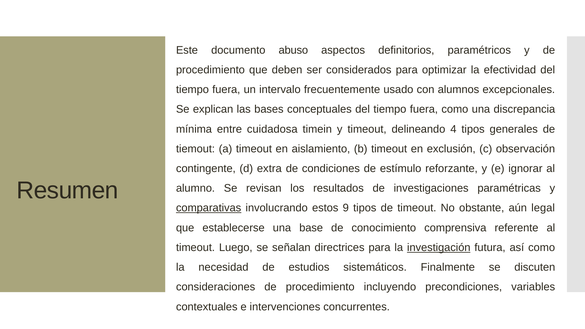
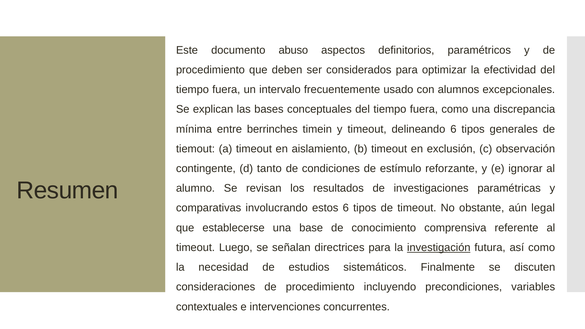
cuidadosa: cuidadosa -> berrinches (272, 129)
delineando 4: 4 -> 6 (453, 129)
extra: extra -> tanto (269, 169)
comparativas underline: present -> none (209, 208)
estos 9: 9 -> 6 (346, 208)
